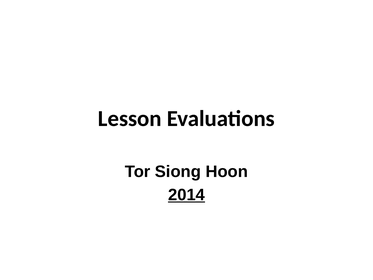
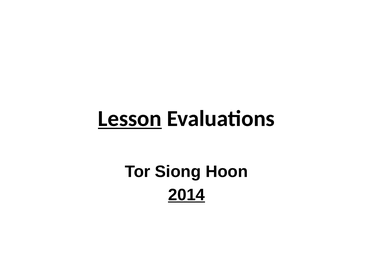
Lesson underline: none -> present (130, 118)
